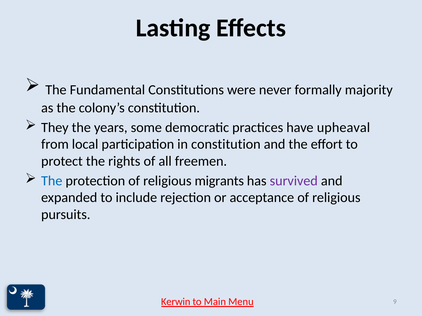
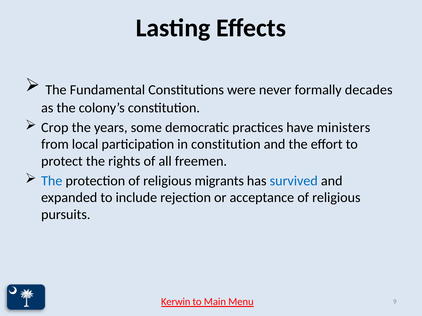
majority: majority -> decades (369, 90)
They: They -> Crop (55, 128)
upheaval: upheaval -> ministers (343, 128)
survived colour: purple -> blue (294, 181)
